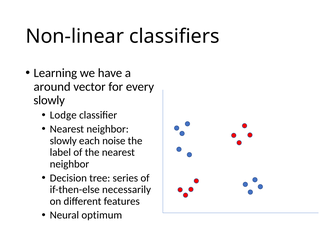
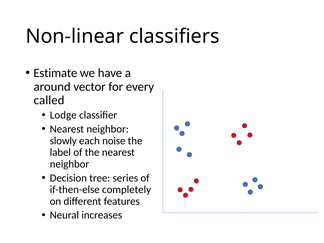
Learning: Learning -> Estimate (55, 73)
slowly: slowly -> called (49, 100)
necessarily: necessarily -> completely (127, 190)
optimum: optimum -> increases (102, 215)
